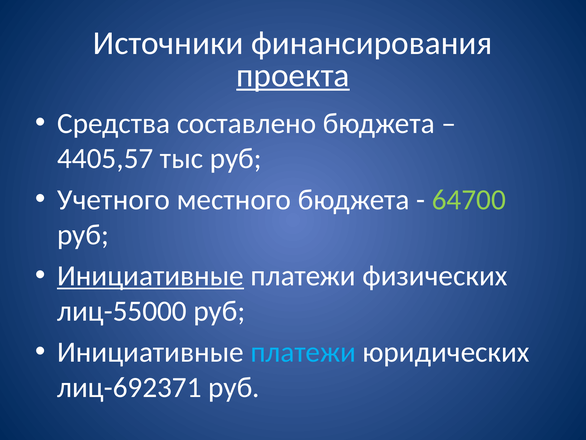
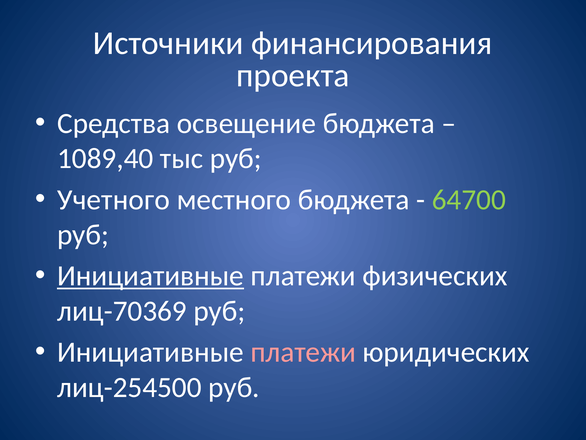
проекта underline: present -> none (293, 75)
составлено: составлено -> освещение (246, 123)
4405,57: 4405,57 -> 1089,40 (105, 158)
лиц-55000: лиц-55000 -> лиц-70369 (122, 311)
платежи colour: light blue -> pink (303, 352)
лиц-692371: лиц-692371 -> лиц-254500 (129, 387)
